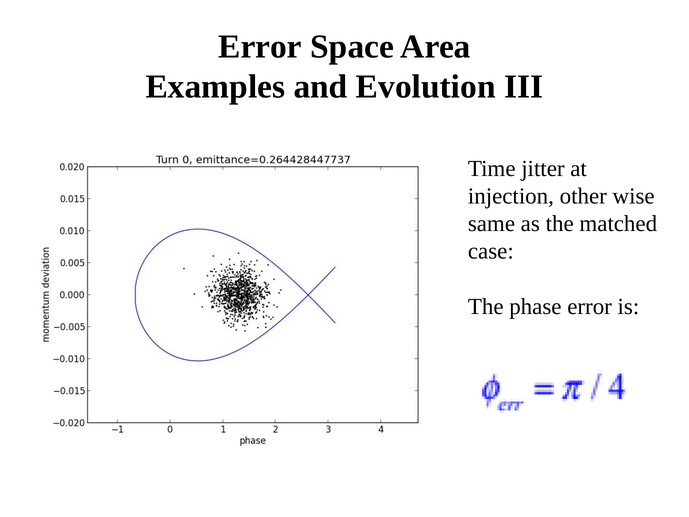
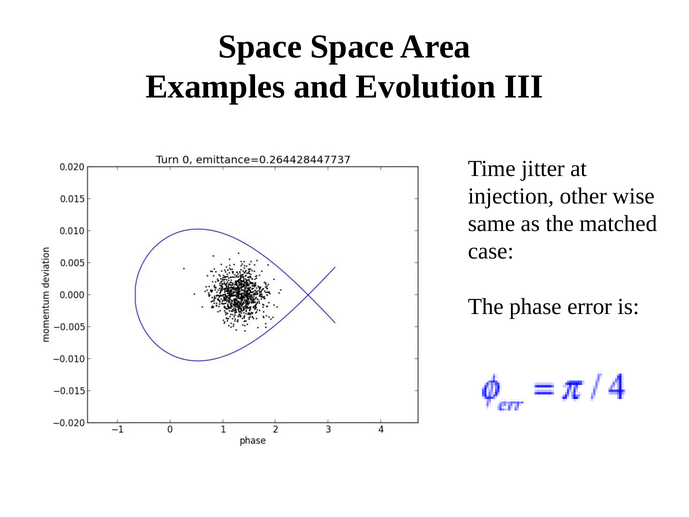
Error: Error -> Space (260, 47)
